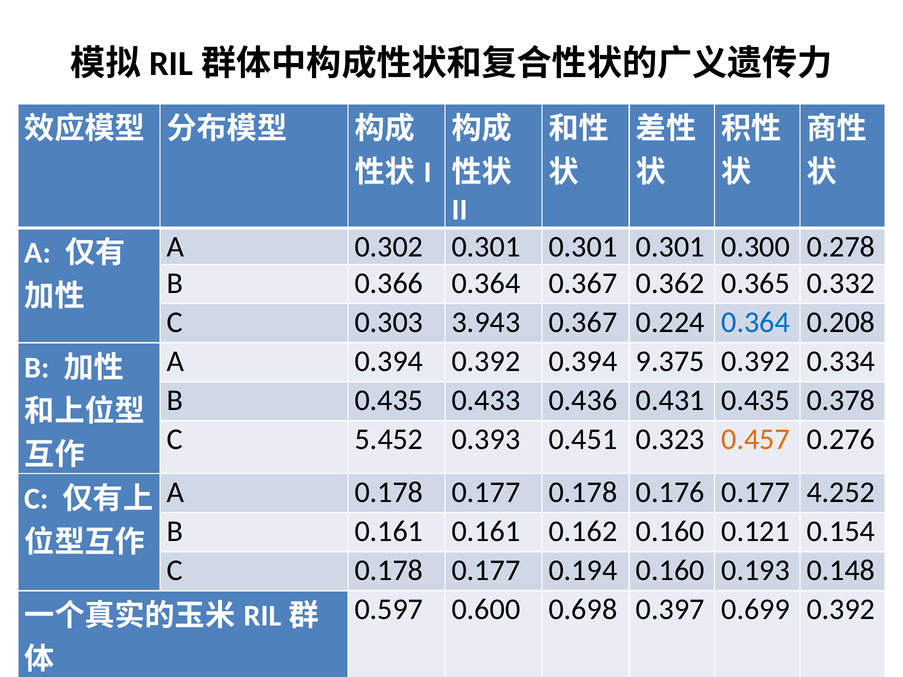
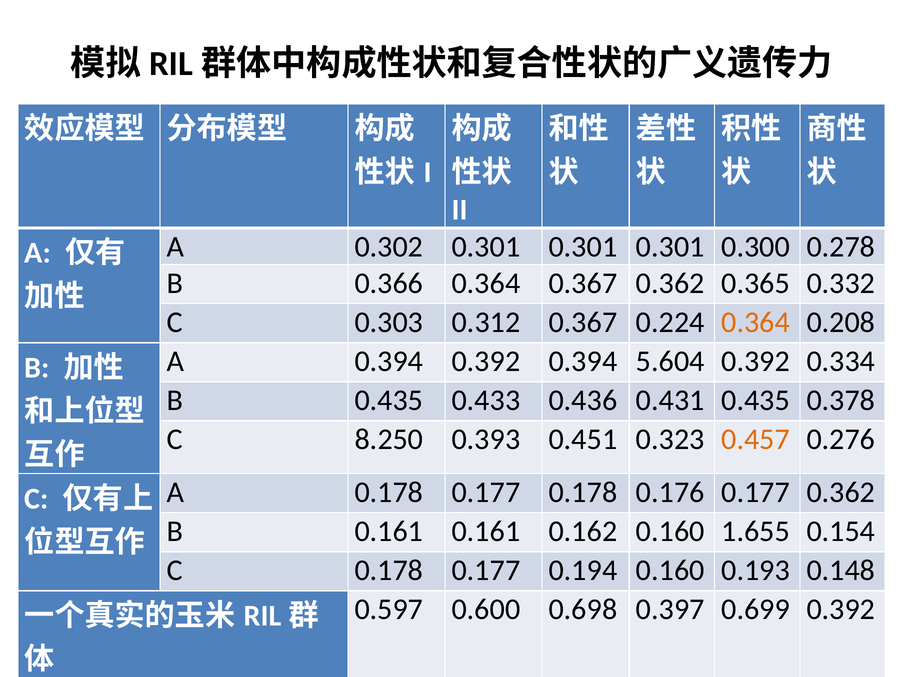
3.943: 3.943 -> 0.312 (486, 322)
0.364 colour: blue -> orange (756, 322)
9.375: 9.375 -> 5.604 (670, 362)
5.452: 5.452 -> 8.250 (389, 440)
0.177 4.252: 4.252 -> 0.362 (841, 493)
0.121: 0.121 -> 1.655 (756, 532)
